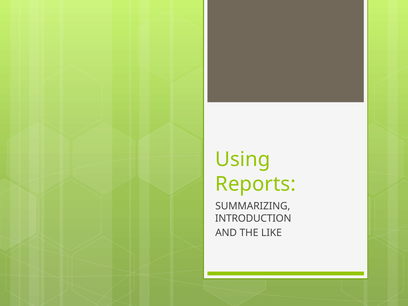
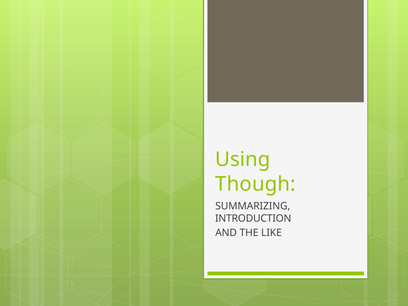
Reports: Reports -> Though (256, 184)
